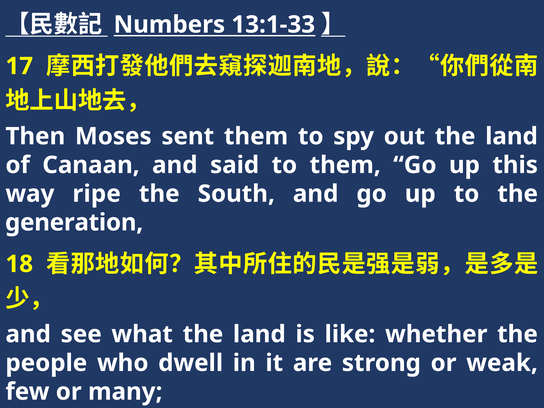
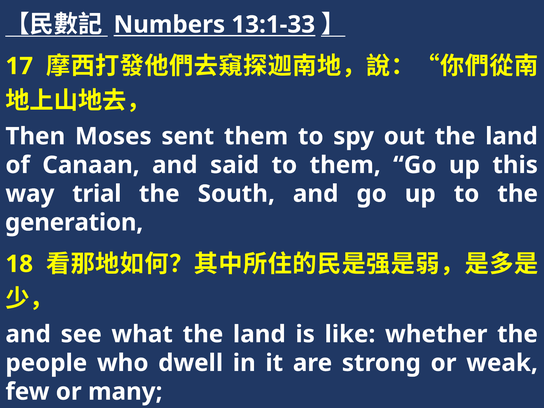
ripe: ripe -> trial (97, 194)
